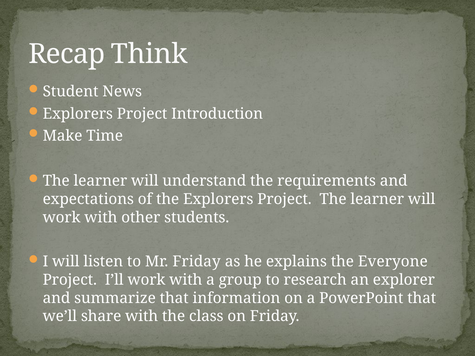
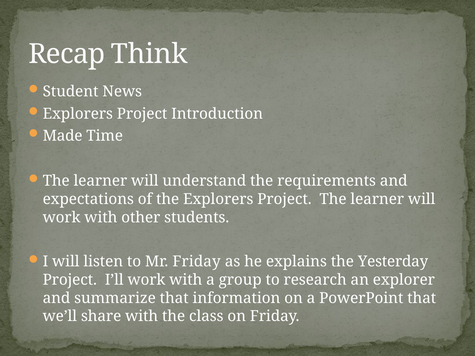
Make: Make -> Made (63, 136)
Everyone: Everyone -> Yesterday (393, 262)
